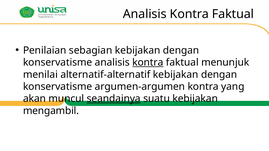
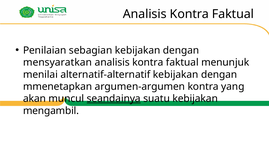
konservatisme: konservatisme -> mensyaratkan (58, 63)
kontra underline: present -> none (148, 63)
konservatisme: konservatisme -> mmenetapkan (58, 87)
